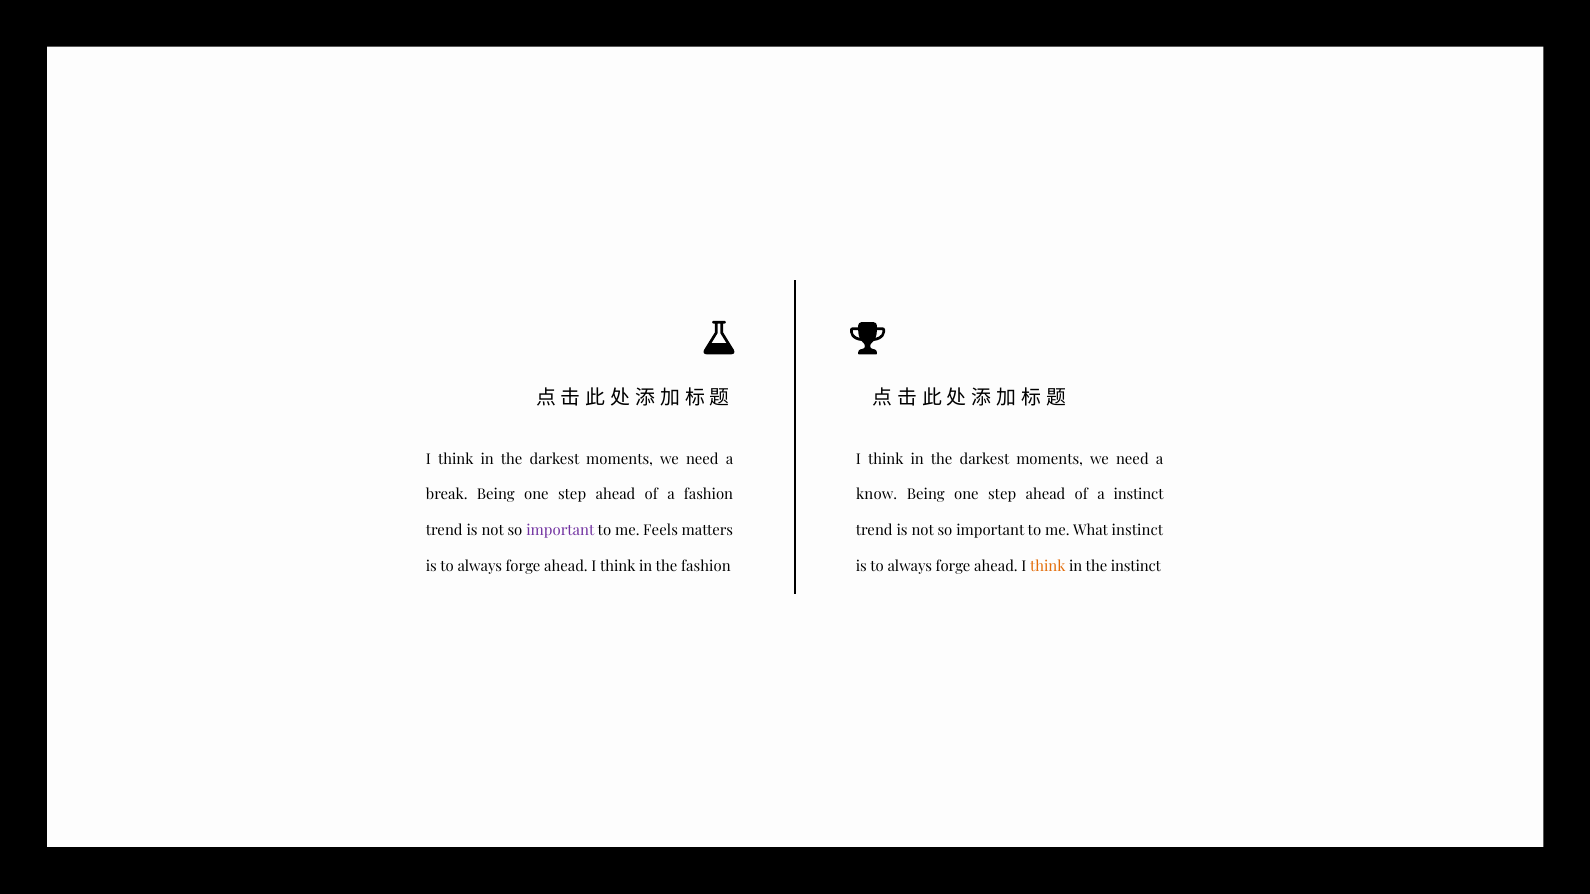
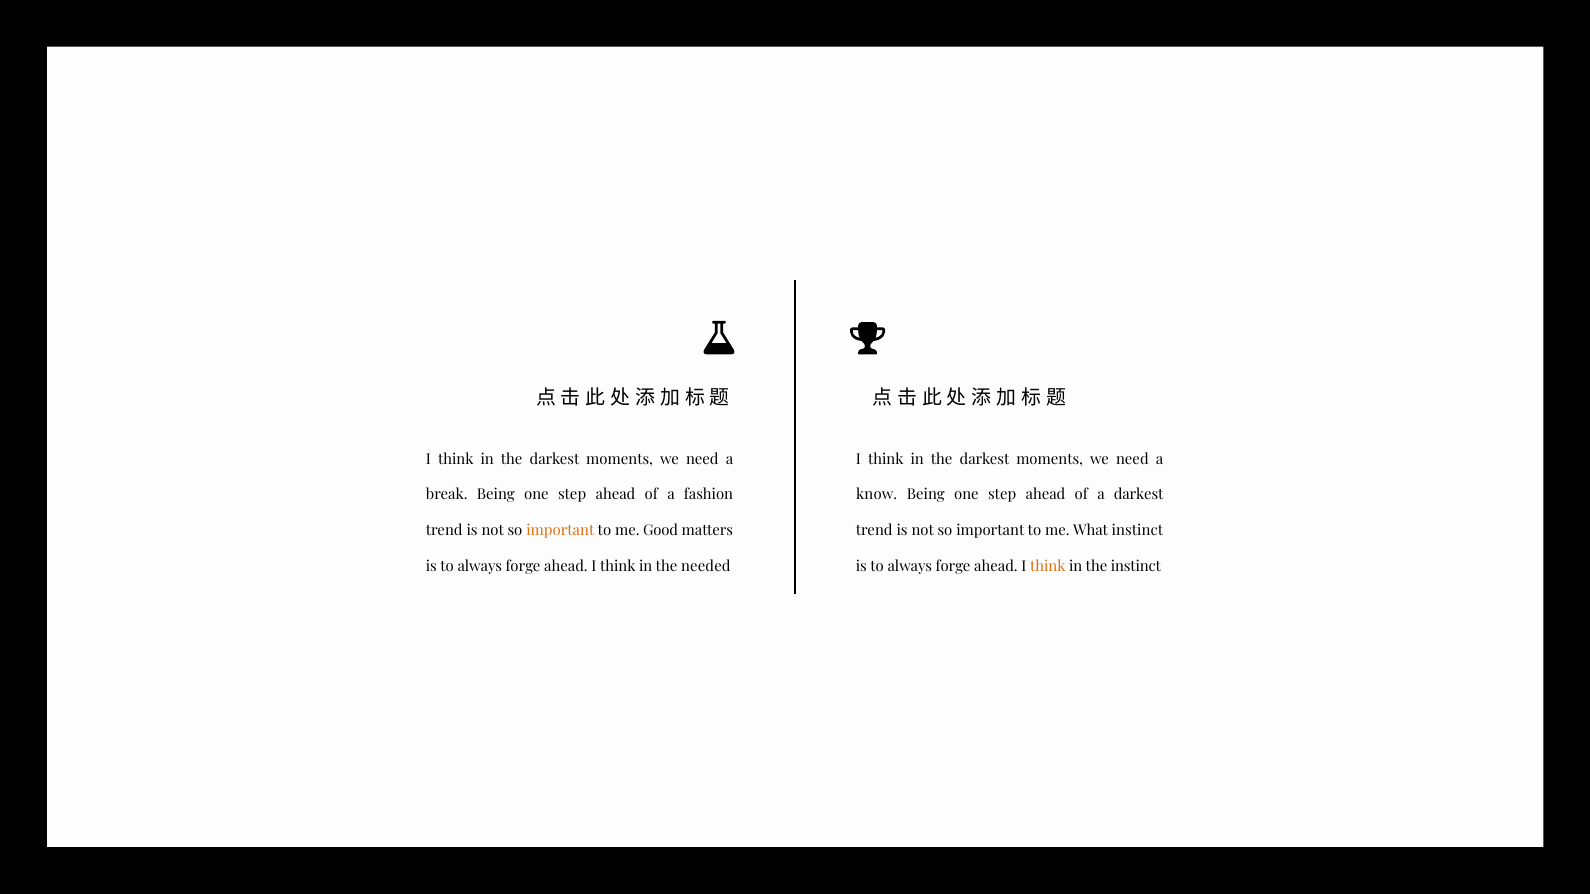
a instinct: instinct -> darkest (1139, 495)
important colour: purple -> orange (560, 531)
Feels: Feels -> Good (661, 531)
the fashion: fashion -> needed (706, 567)
